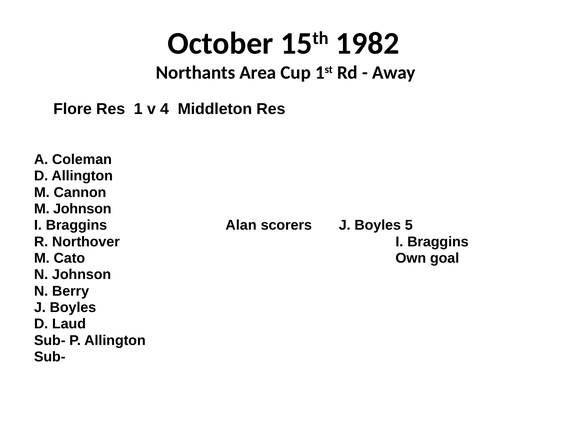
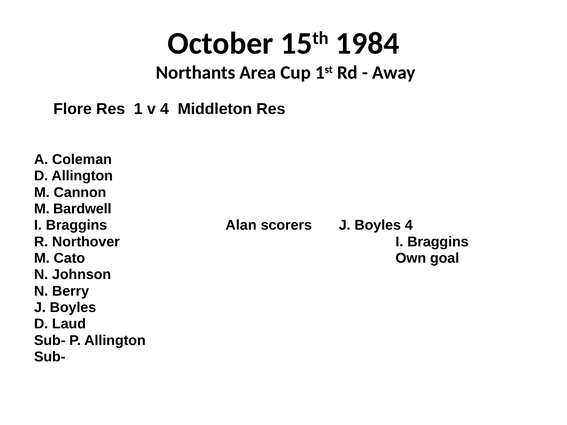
1982: 1982 -> 1984 (367, 43)
M Johnson: Johnson -> Bardwell (82, 209)
Boyles 5: 5 -> 4 (409, 225)
